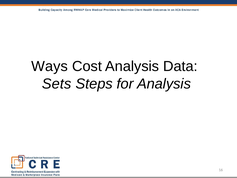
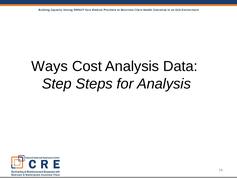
Sets: Sets -> Step (57, 84)
